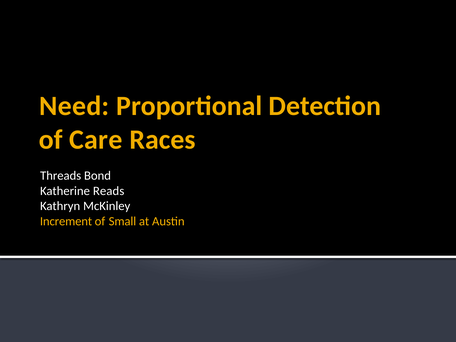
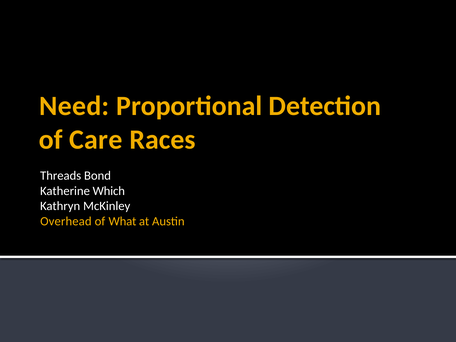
Reads: Reads -> Which (109, 191)
Increment: Increment -> Overhead (66, 221)
Small: Small -> What (122, 221)
